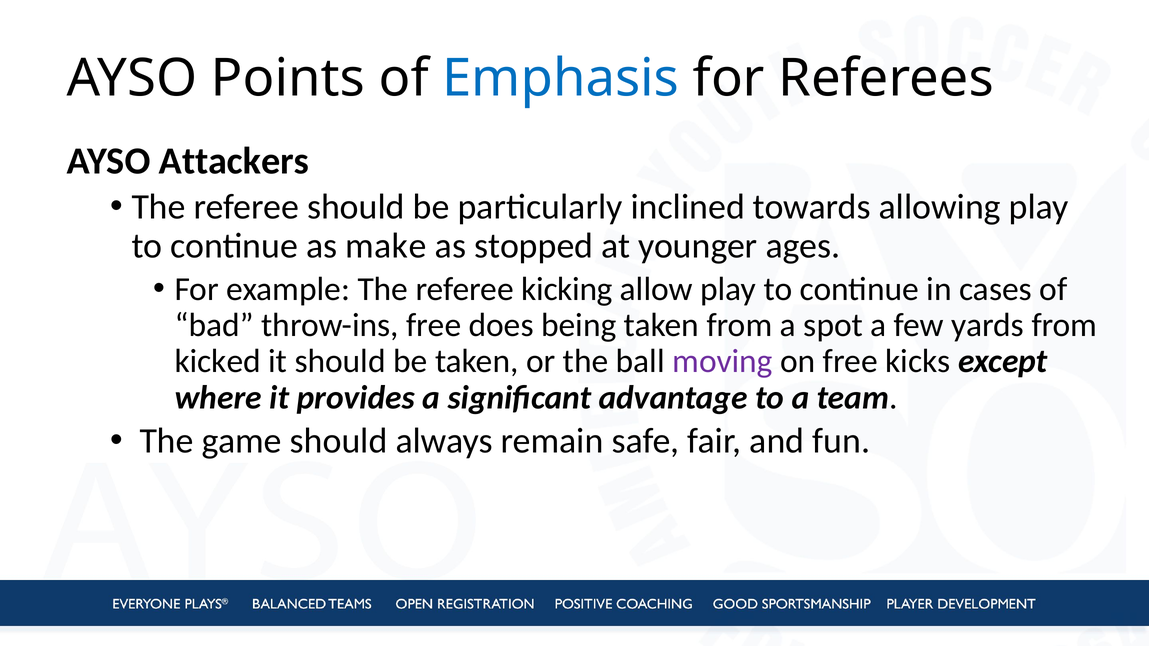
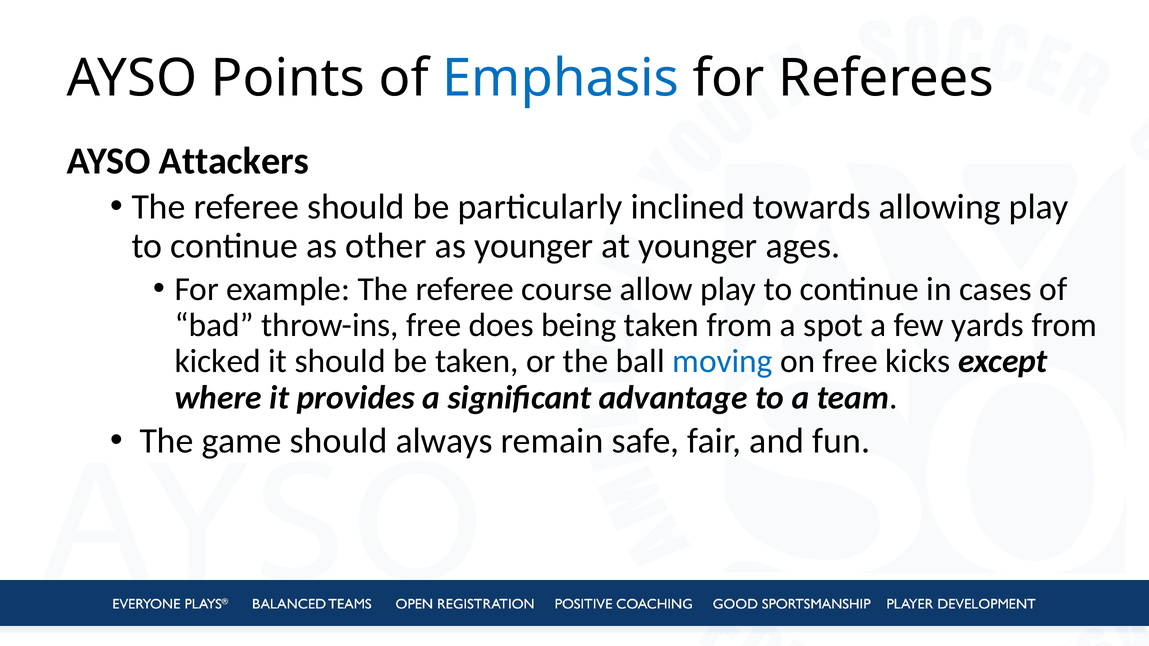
make: make -> other (386, 246)
as stopped: stopped -> younger (534, 246)
kicking: kicking -> course (567, 289)
moving colour: purple -> blue (723, 362)
